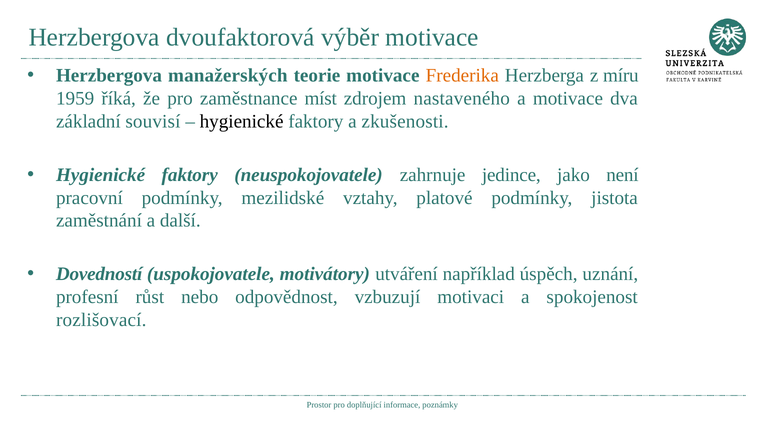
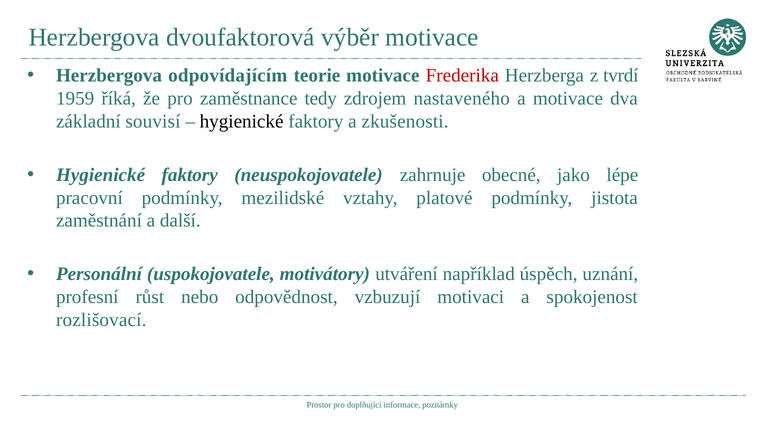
manažerských: manažerských -> odpovídajícím (228, 75)
Frederika colour: orange -> red (462, 75)
míru: míru -> tvrdí (621, 75)
míst: míst -> tedy (321, 98)
jedince: jedince -> obecné (511, 175)
není: není -> lépe (622, 175)
Dovedností: Dovedností -> Personální (99, 274)
